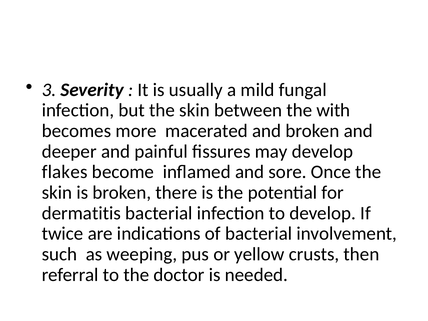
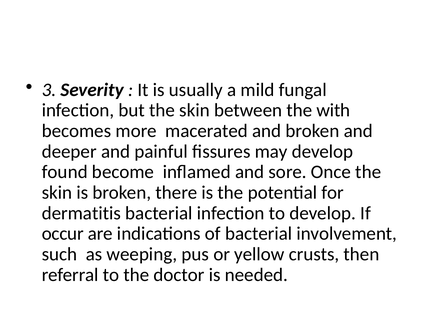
flakes: flakes -> found (65, 172)
twice: twice -> occur (63, 234)
